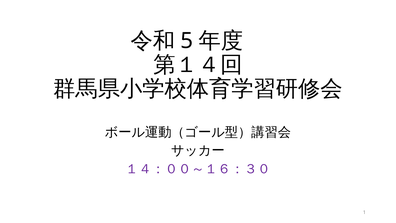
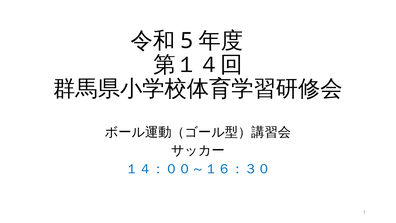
１４：００～１６：３０ colour: purple -> blue (198, 169)
